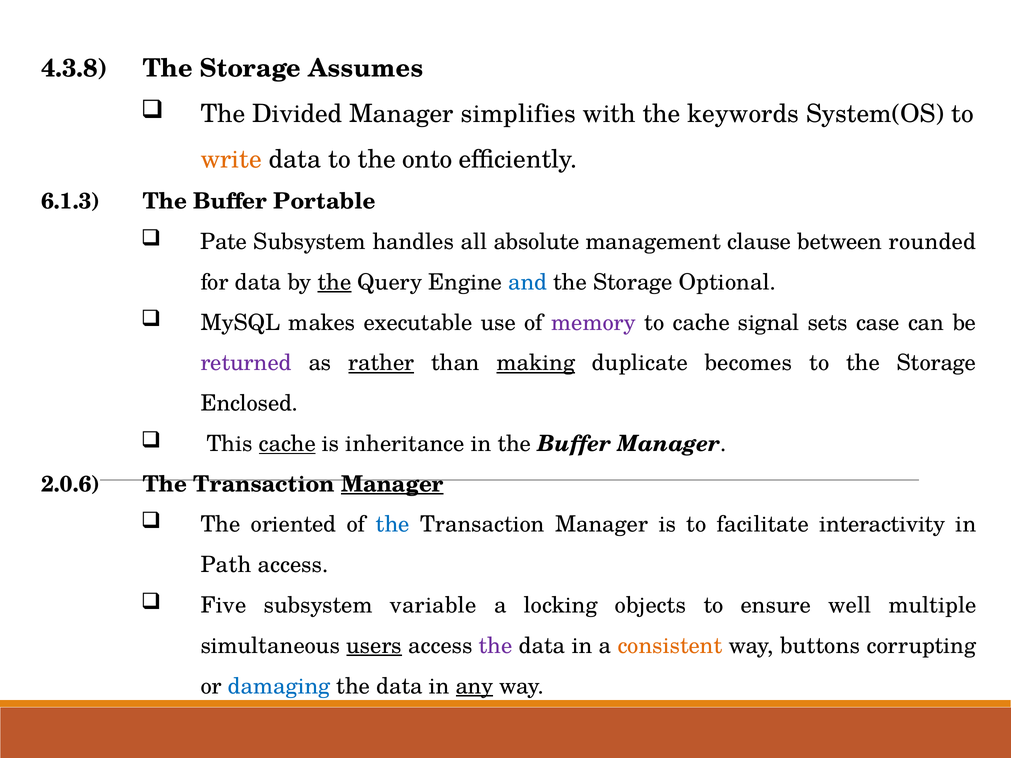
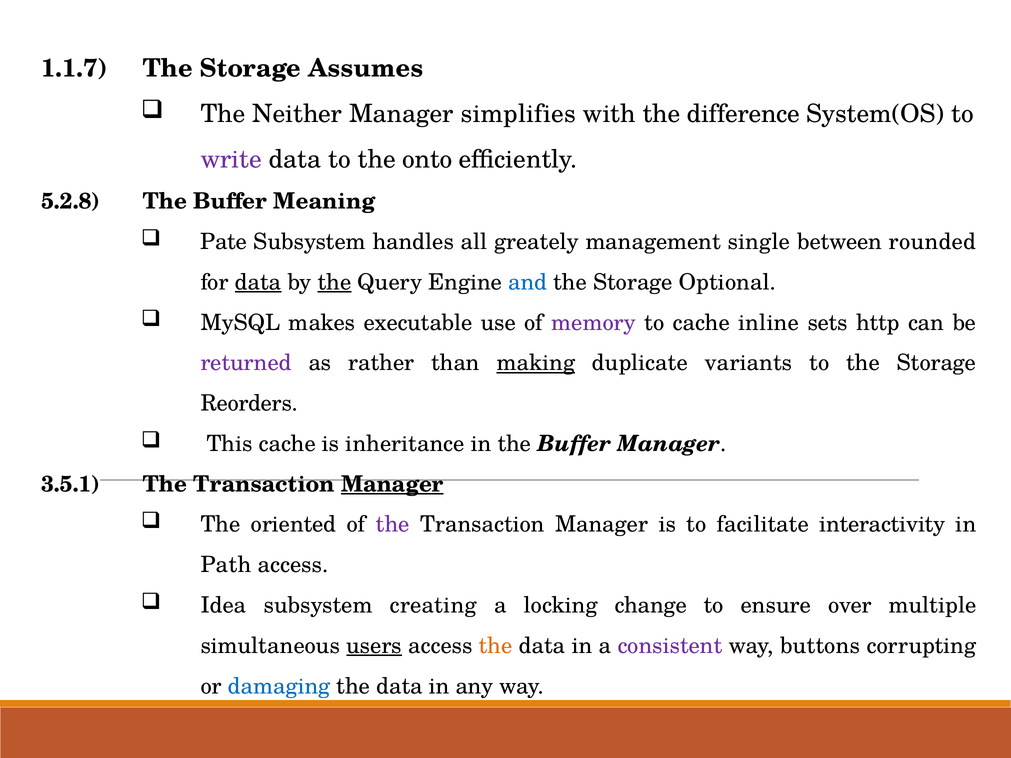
4.3.8: 4.3.8 -> 1.1.7 (74, 69)
Divided: Divided -> Neither (297, 114)
keywords: keywords -> difference (743, 114)
write colour: orange -> purple (231, 160)
6.1.3: 6.1.3 -> 5.2.8 (71, 202)
Portable: Portable -> Meaning (325, 202)
absolute: absolute -> greately (536, 242)
clause: clause -> single (759, 242)
data underline: none -> present (258, 282)
signal: signal -> inline (769, 323)
case: case -> http (878, 323)
rather underline: present -> none (381, 363)
becomes: becomes -> variants (749, 363)
Enclosed: Enclosed -> Reorders (249, 404)
cache underline: present -> none (287, 444)
2.0.6: 2.0.6 -> 3.5.1 (71, 484)
the colour: blue -> purple (393, 525)
Five: Five -> Idea (223, 606)
variable: variable -> creating (433, 606)
objects: objects -> change (651, 606)
well: well -> over (850, 606)
the colour: purple -> orange (496, 646)
consistent colour: orange -> purple (670, 646)
any underline: present -> none (475, 686)
